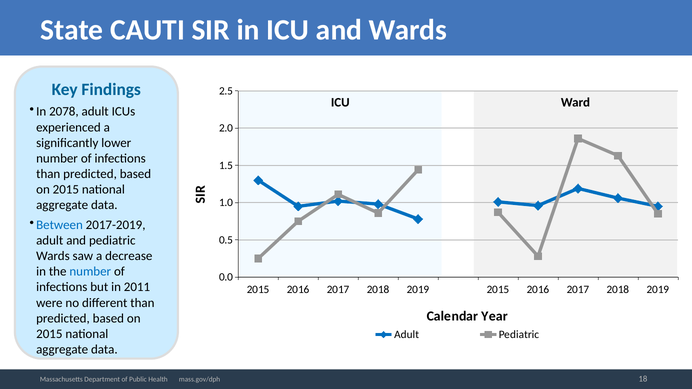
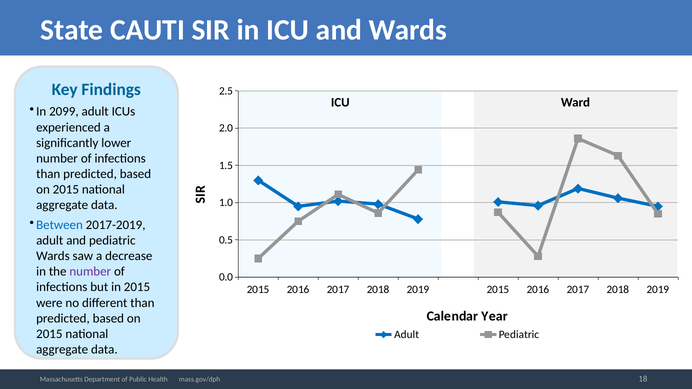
2078: 2078 -> 2099 (64, 112)
number colour: blue -> purple (90, 272)
in 2011: 2011 -> 2015 (137, 287)
